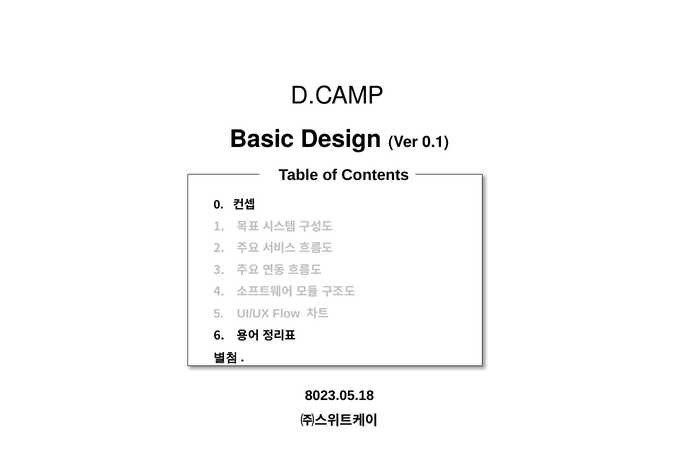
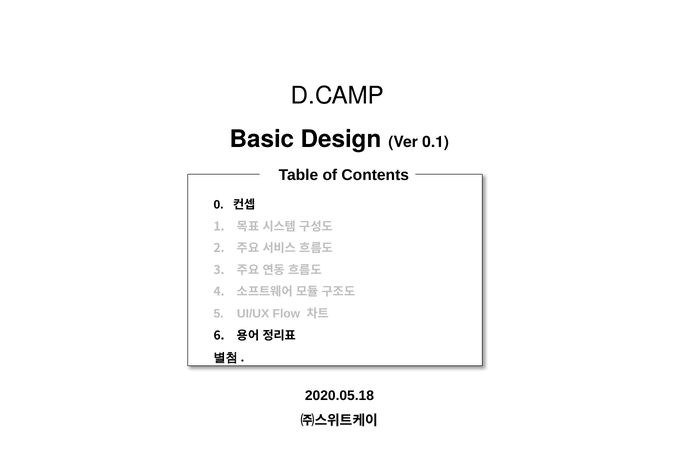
8023.05.18: 8023.05.18 -> 2020.05.18 (339, 396)
